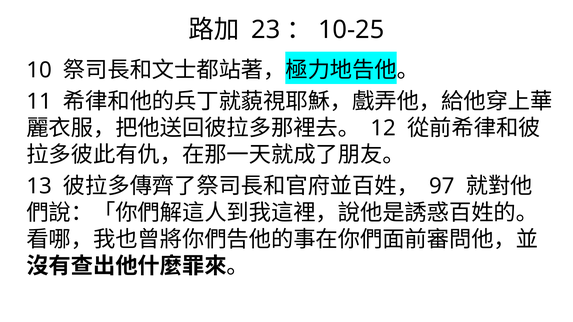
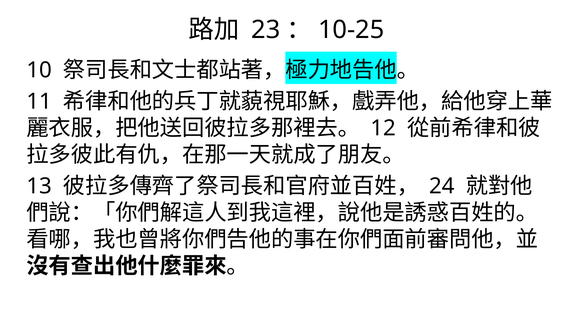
97: 97 -> 24 (442, 186)
